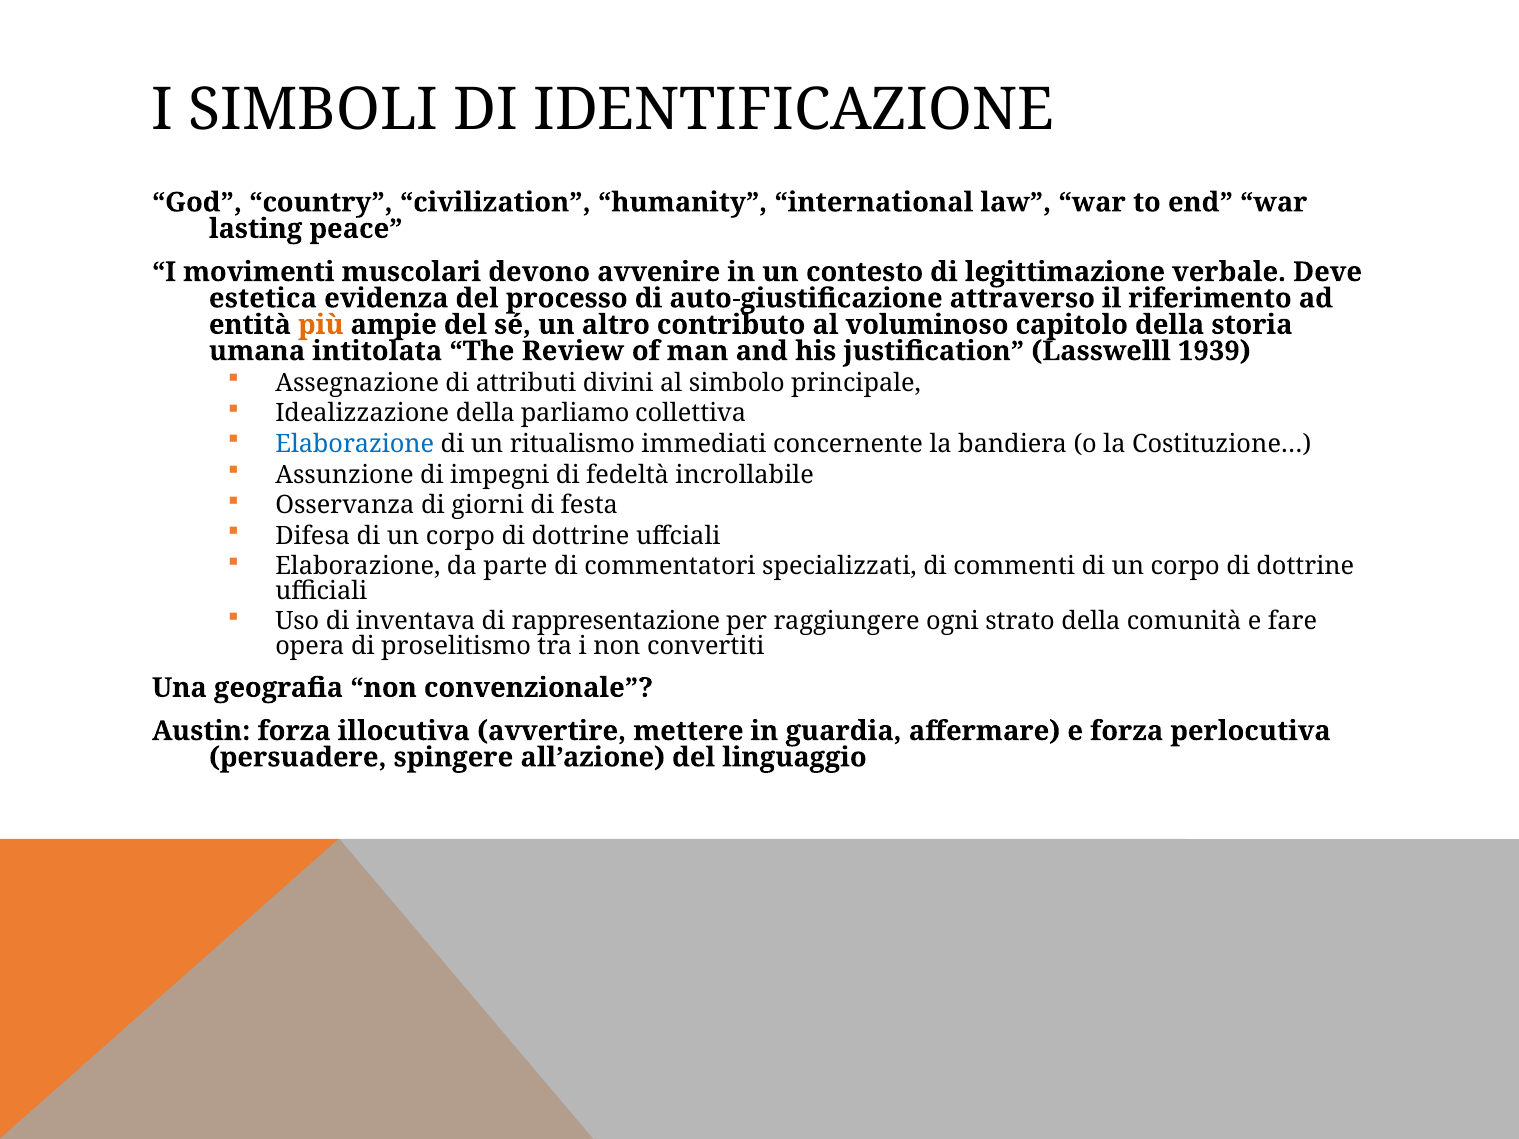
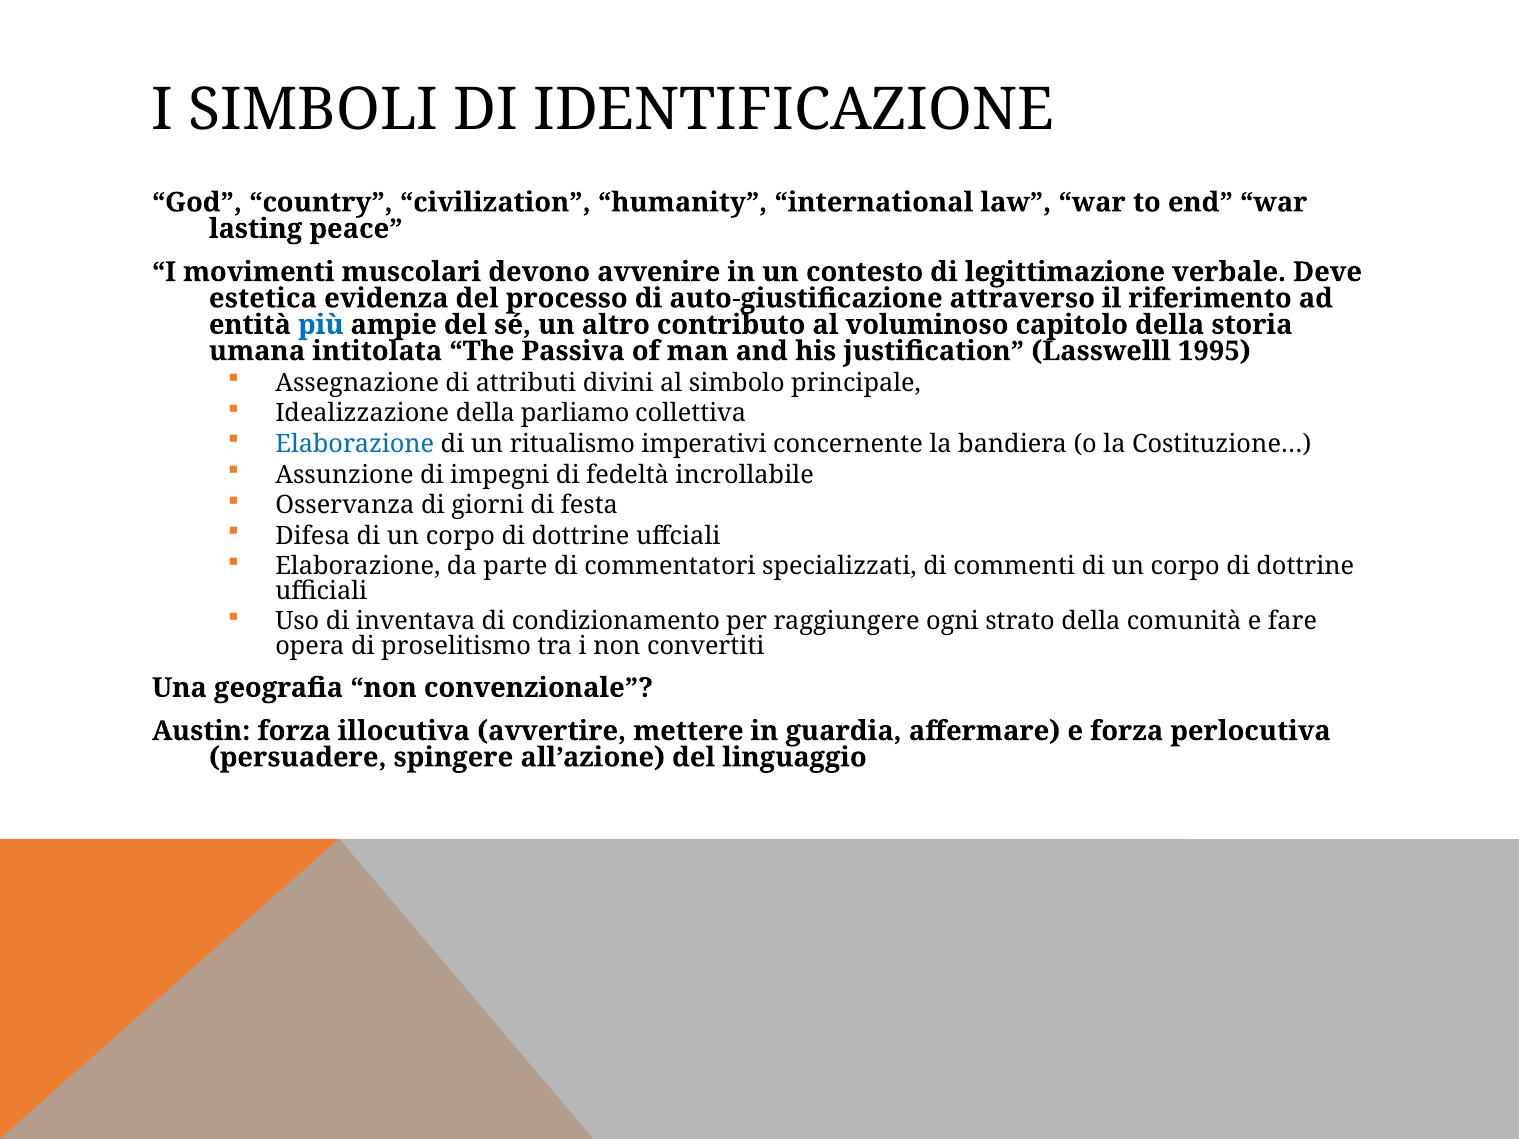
più colour: orange -> blue (321, 325)
Review: Review -> Passiva (573, 351)
1939: 1939 -> 1995 (1214, 351)
immediati: immediati -> imperativi (704, 444)
rappresentazione: rappresentazione -> condizionamento (616, 622)
